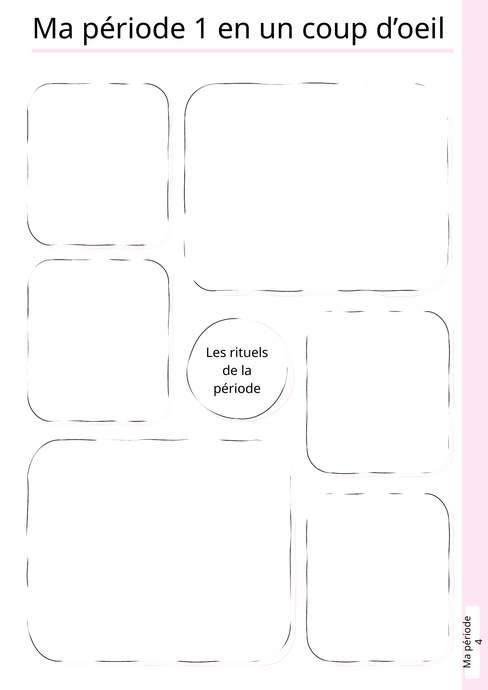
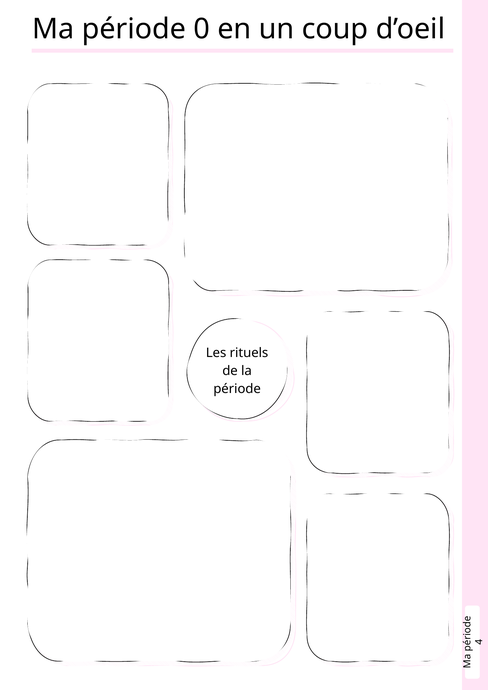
1: 1 -> 0 (202, 29)
